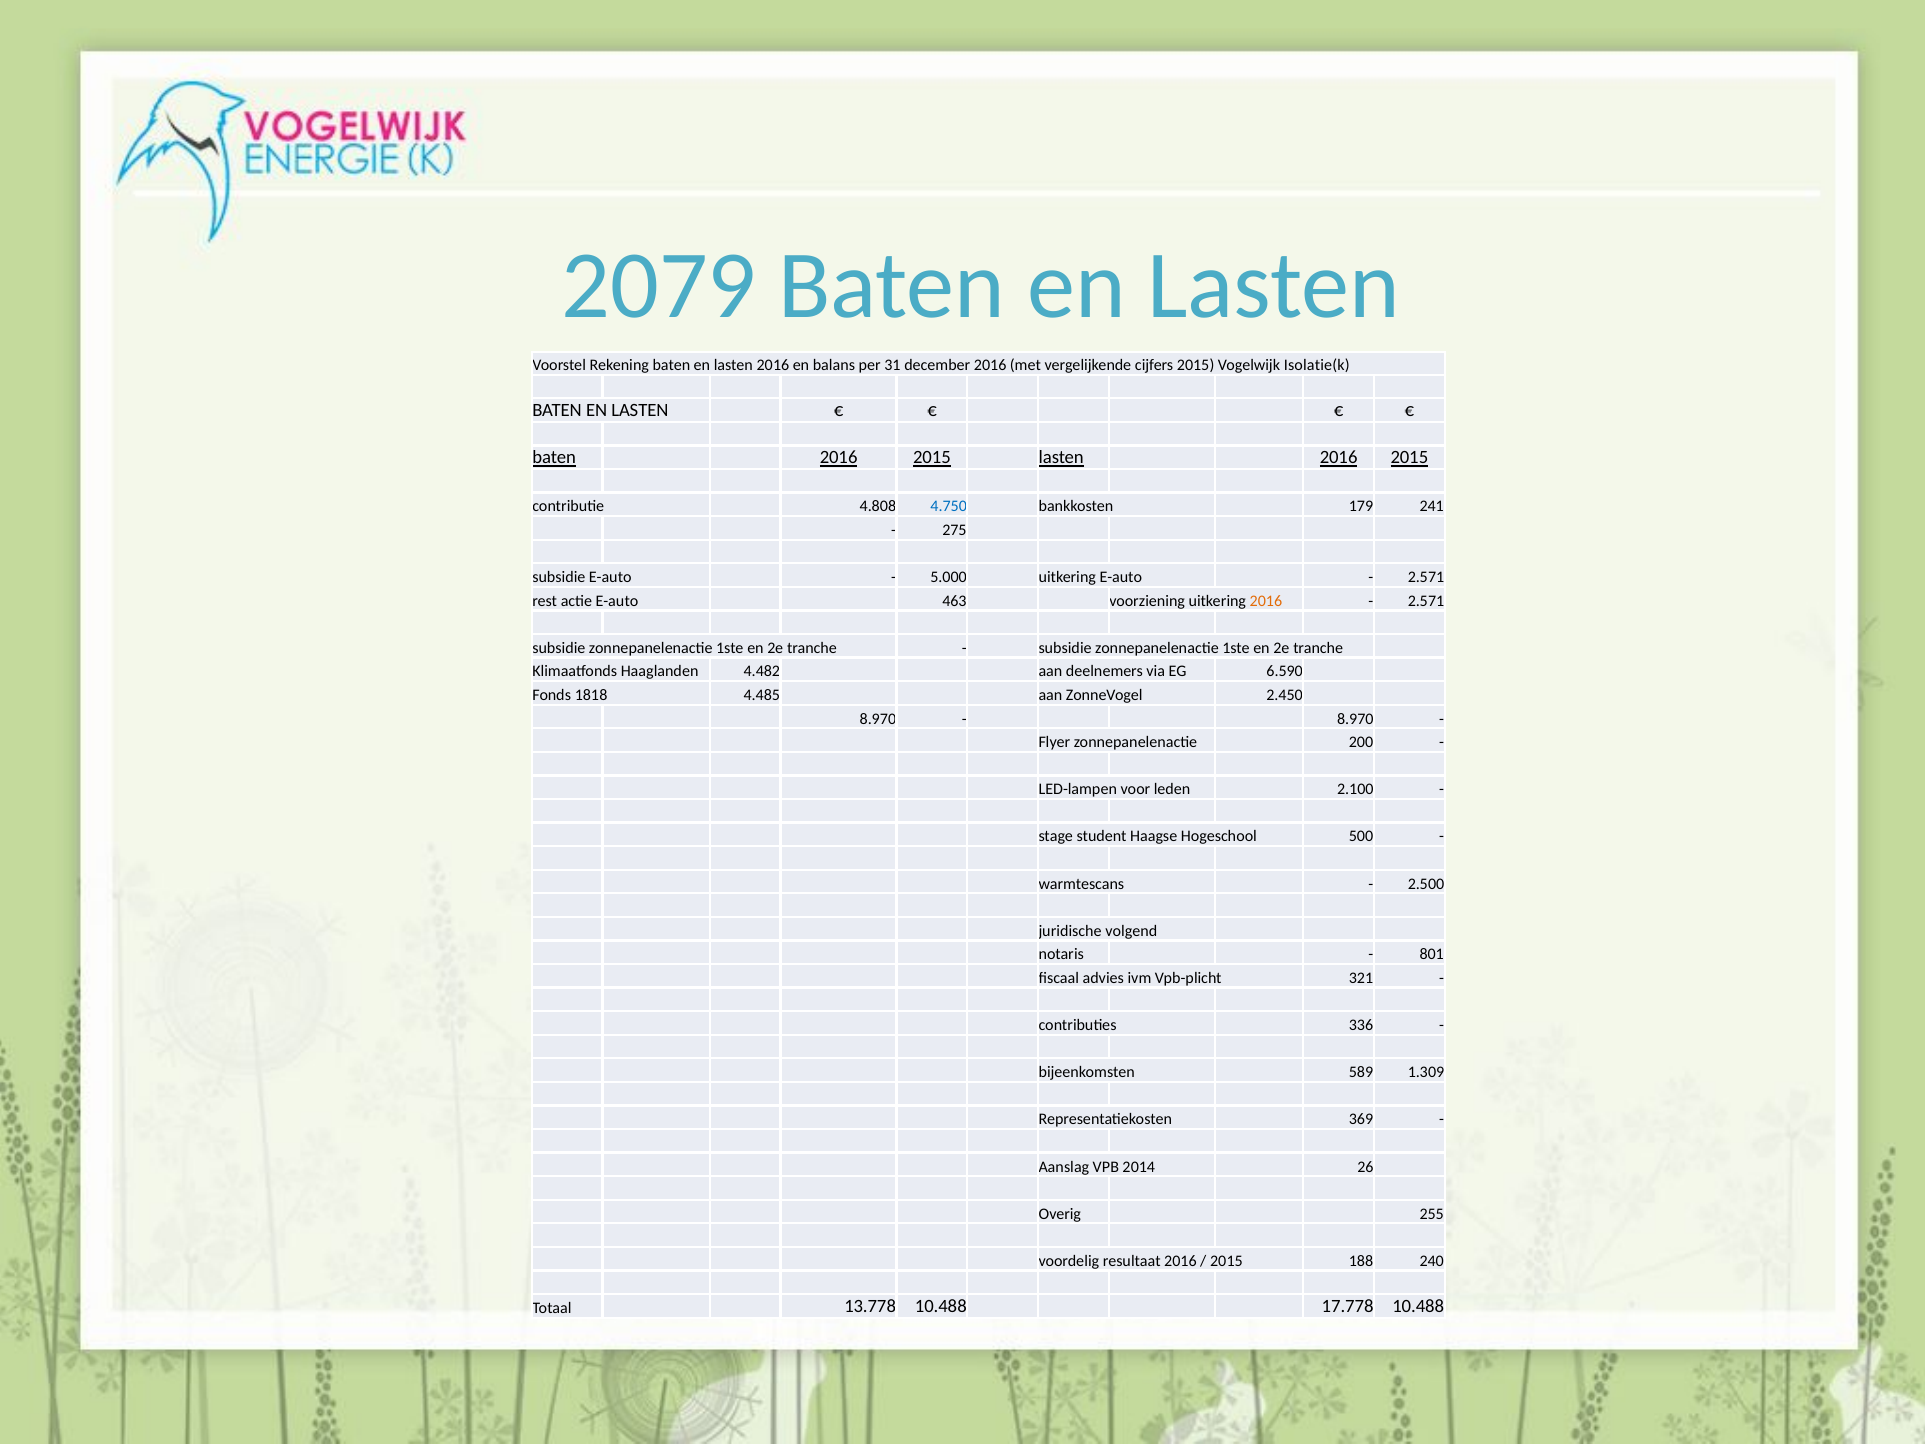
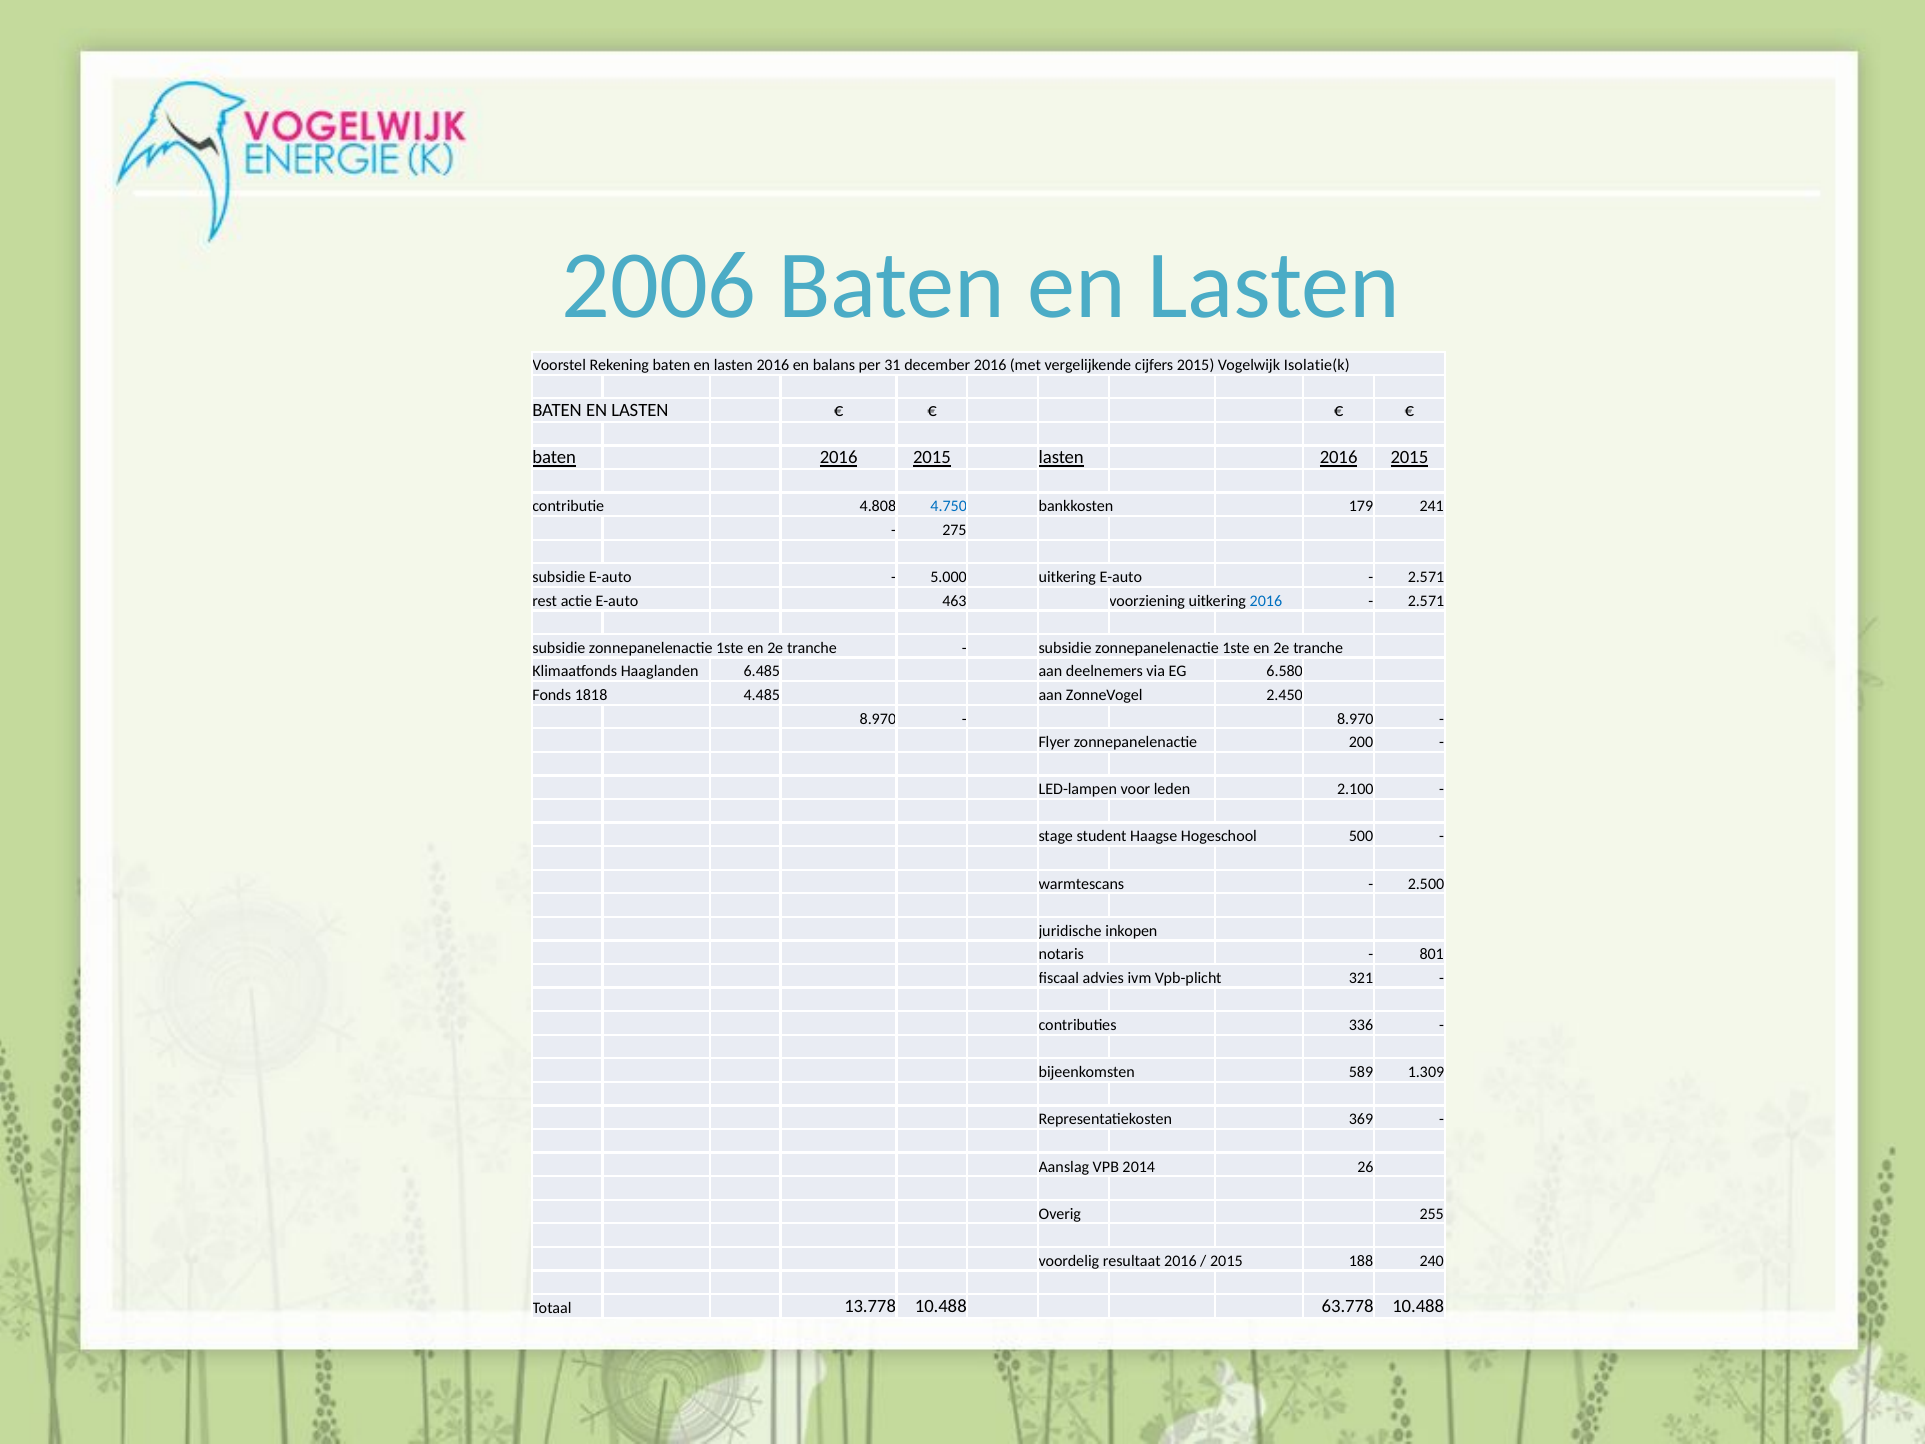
2079: 2079 -> 2006 (659, 286)
2016 colour: orange -> blue (1266, 601)
4.482: 4.482 -> 6.485 (762, 672)
6.590: 6.590 -> 6.580 (1285, 672)
volgend: volgend -> inkopen (1131, 931)
17.778: 17.778 -> 63.778 (1348, 1306)
